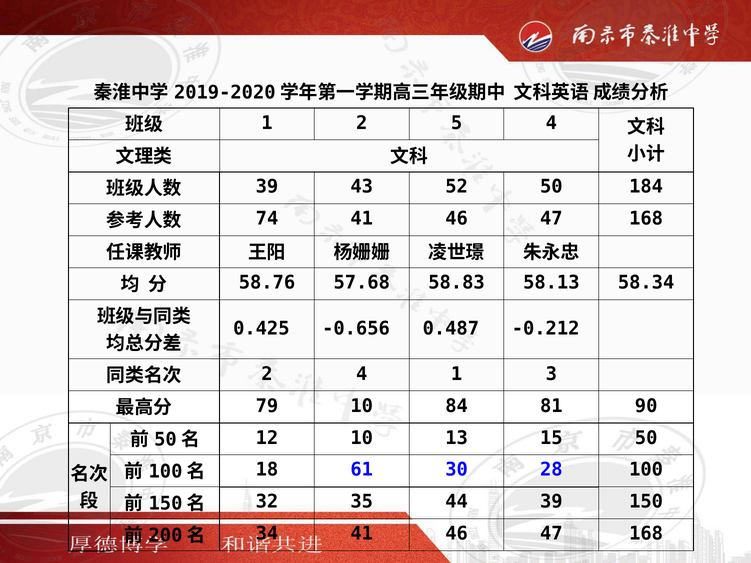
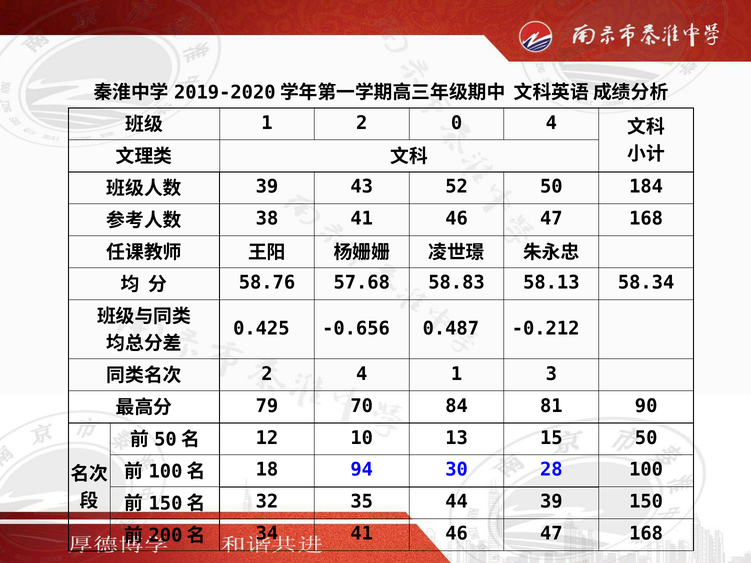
5: 5 -> 0 (457, 123)
74: 74 -> 38 (267, 219)
79 10: 10 -> 70 (362, 406)
61: 61 -> 94 (362, 470)
